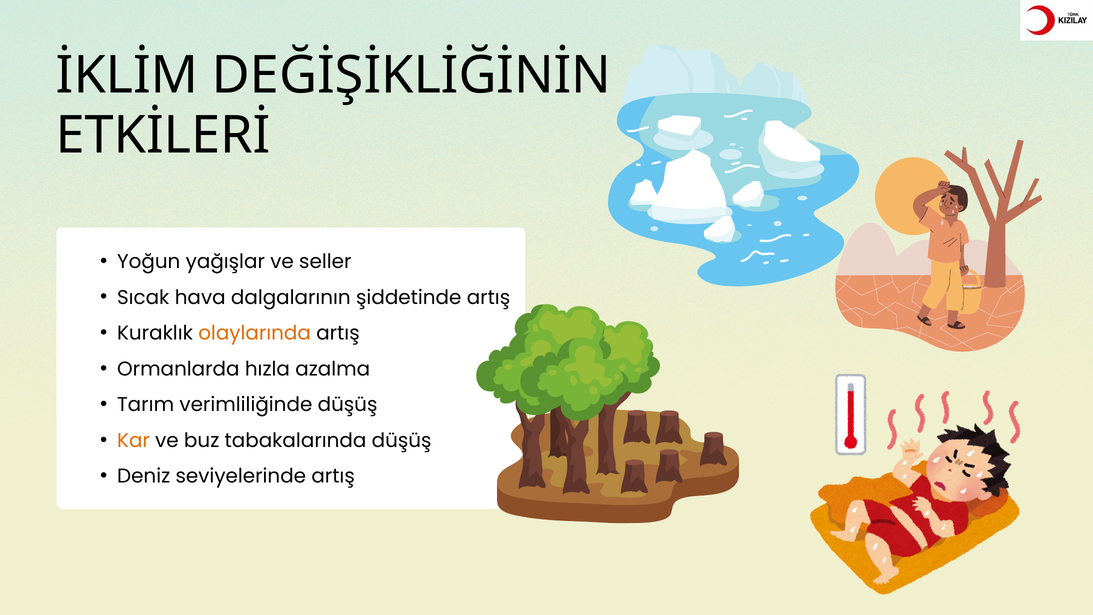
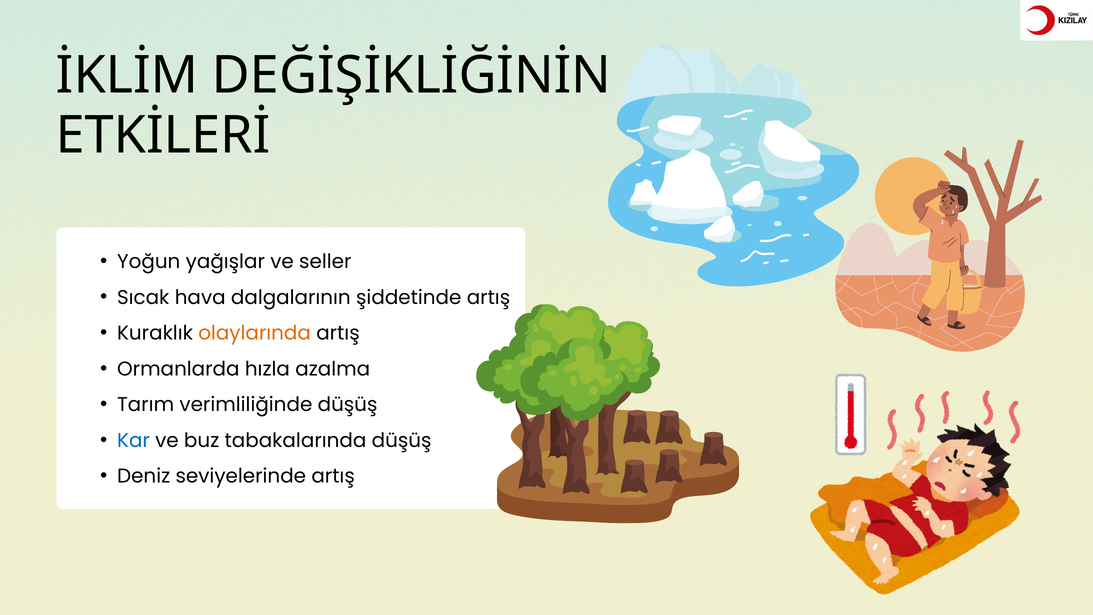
Kar colour: orange -> blue (133, 440)
